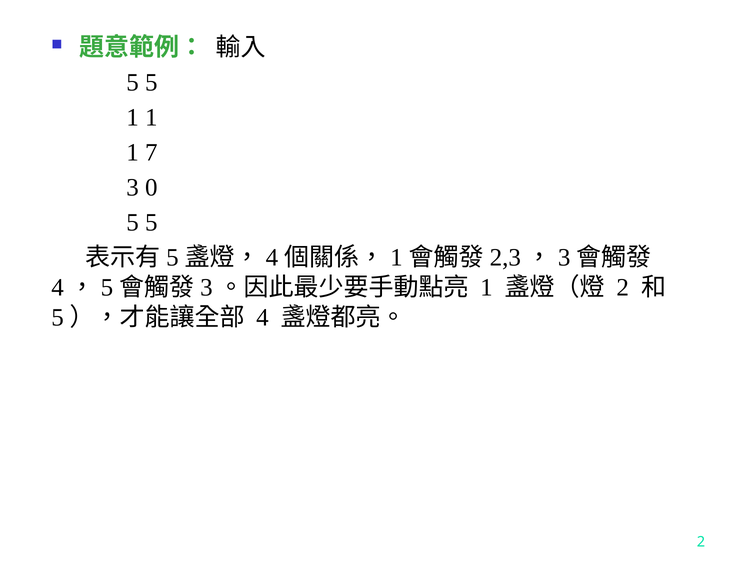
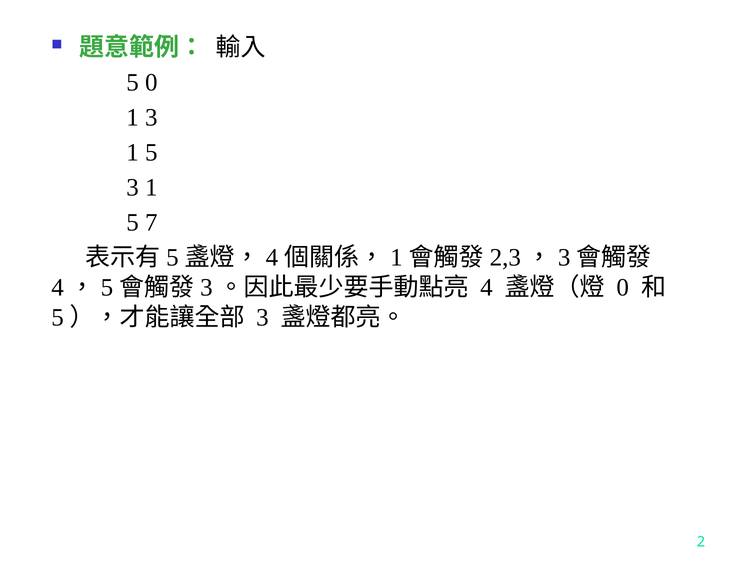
5: 5 -> 0 (151, 83)
1: 1 -> 3 (151, 118)
7: 7 -> 5 (151, 153)
0: 0 -> 1 (151, 188)
5: 5 -> 7 (151, 223)
1: 1 -> 4 (486, 288)
2: 2 -> 0 (623, 288)
4: 4 -> 3 (262, 318)
